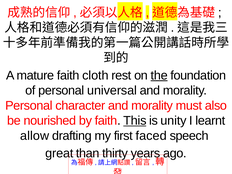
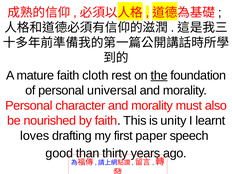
This underline: present -> none (135, 121)
allow: allow -> loves (35, 136)
faced: faced -> paper (151, 136)
great: great -> good (59, 153)
